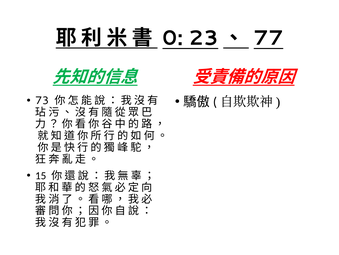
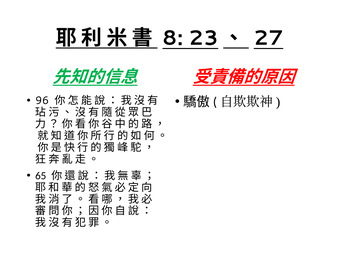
0: 0 -> 8 (173, 38)
77: 77 -> 27 (269, 38)
73: 73 -> 96 (42, 100)
15: 15 -> 65 (41, 175)
